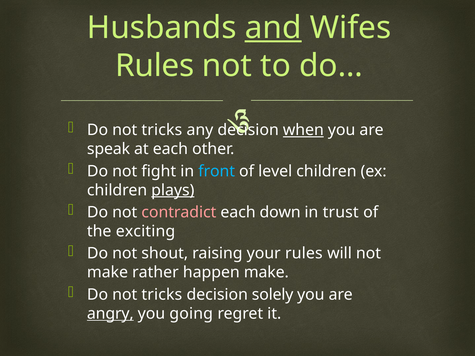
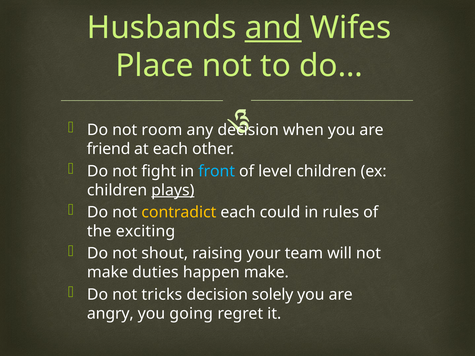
Rules: Rules -> Place (155, 66)
tricks: tricks -> room (162, 130)
when underline: present -> none (303, 130)
speak: speak -> friend (109, 149)
contradict colour: pink -> yellow (179, 212)
down: down -> could (280, 212)
trust: trust -> rules (341, 212)
your rules: rules -> team (304, 254)
rather: rather -> duties (155, 273)
angry underline: present -> none (110, 314)
